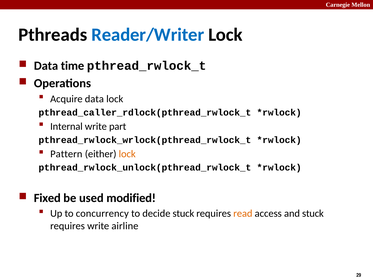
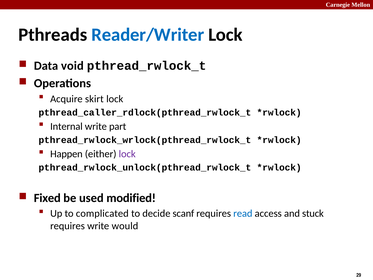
time: time -> void (72, 66)
Acquire data: data -> skirt (94, 99)
Pattern: Pattern -> Happen (66, 154)
lock colour: orange -> purple (127, 154)
concurrency: concurrency -> complicated (102, 213)
decide stuck: stuck -> scanf (183, 213)
read colour: orange -> blue (243, 213)
airline: airline -> would (125, 226)
